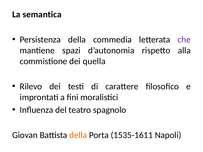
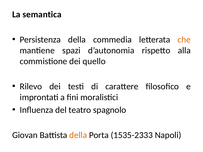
che colour: purple -> orange (184, 40)
quella: quella -> quello (94, 61)
1535-1611: 1535-1611 -> 1535-2333 (132, 135)
